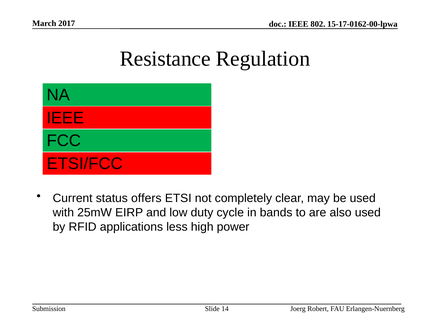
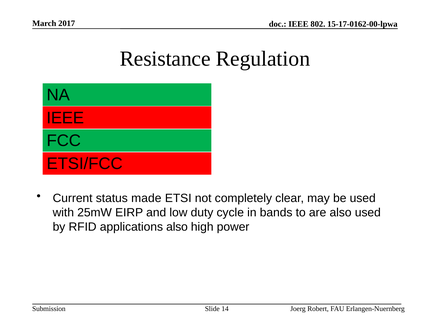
offers: offers -> made (146, 199)
applications less: less -> also (177, 227)
